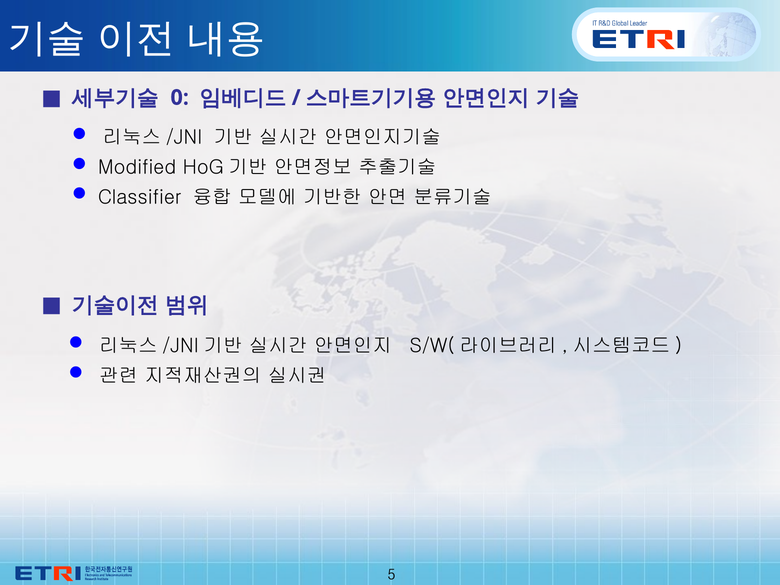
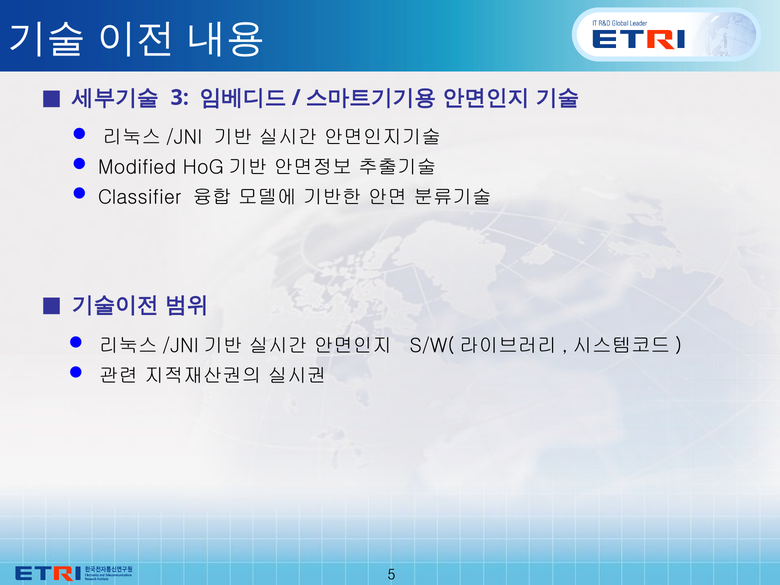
0: 0 -> 3 (180, 98)
